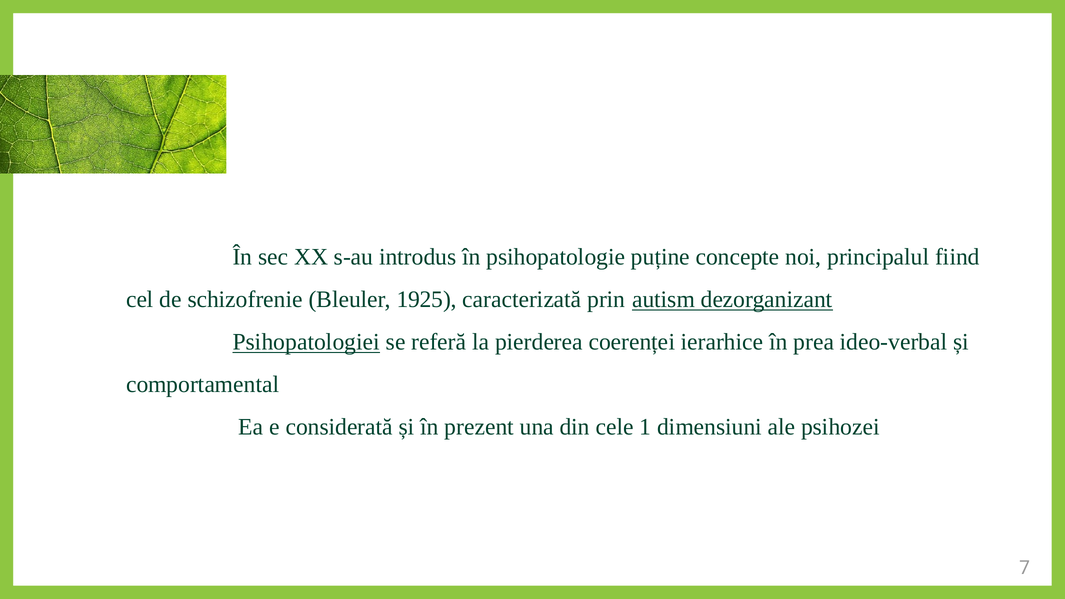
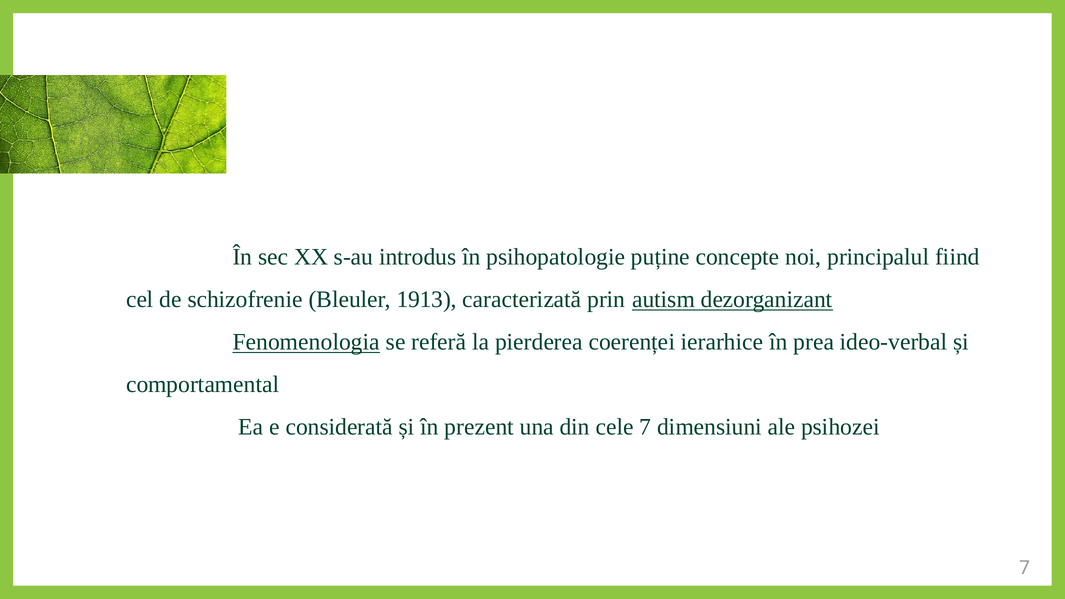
1925: 1925 -> 1913 (427, 299)
Psihopatologiei: Psihopatologiei -> Fenomenologia (306, 342)
cele 1: 1 -> 7 (645, 427)
